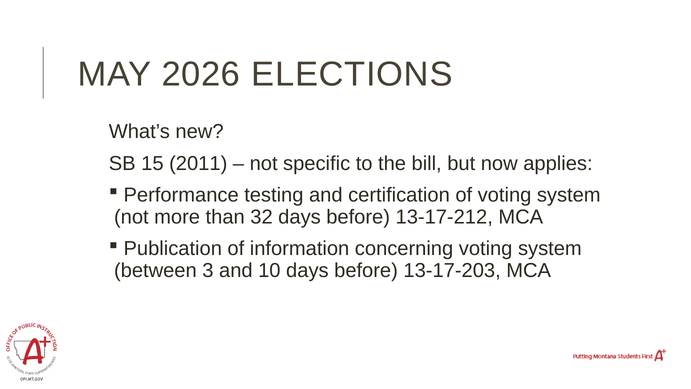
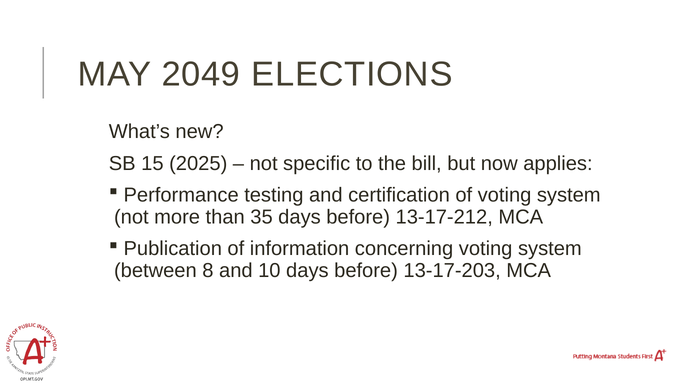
2026: 2026 -> 2049 (201, 74)
2011: 2011 -> 2025 (198, 163)
32: 32 -> 35 (262, 217)
3: 3 -> 8 (208, 270)
